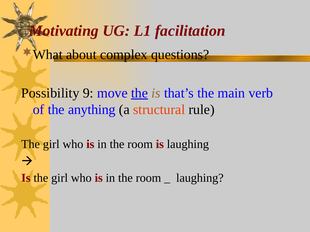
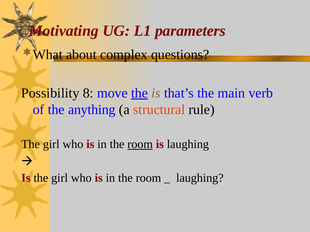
facilitation: facilitation -> parameters (190, 31)
9: 9 -> 8 (88, 93)
room underline: none -> present (140, 145)
